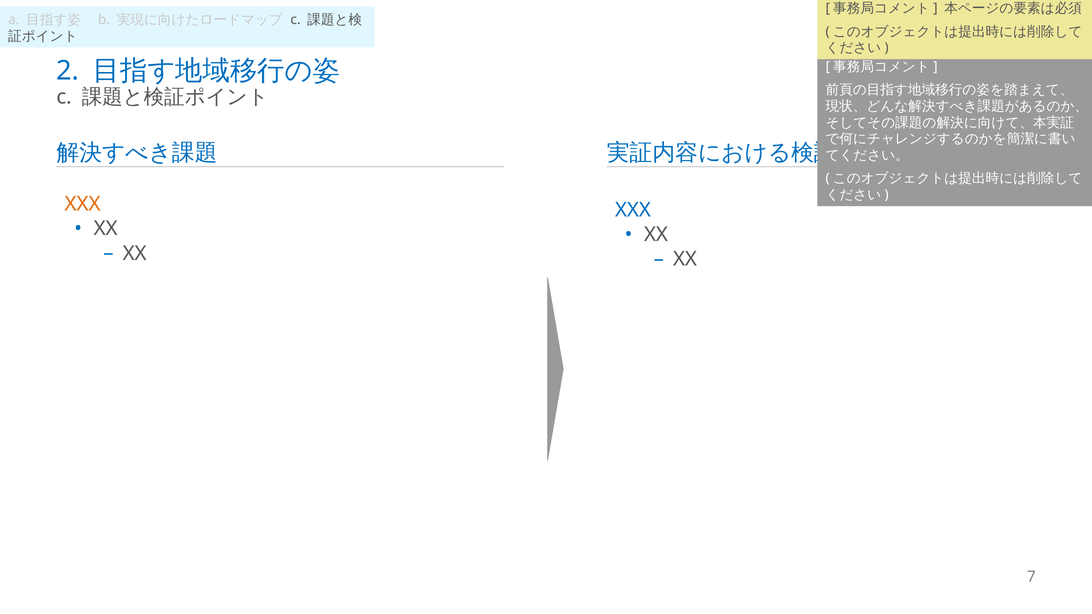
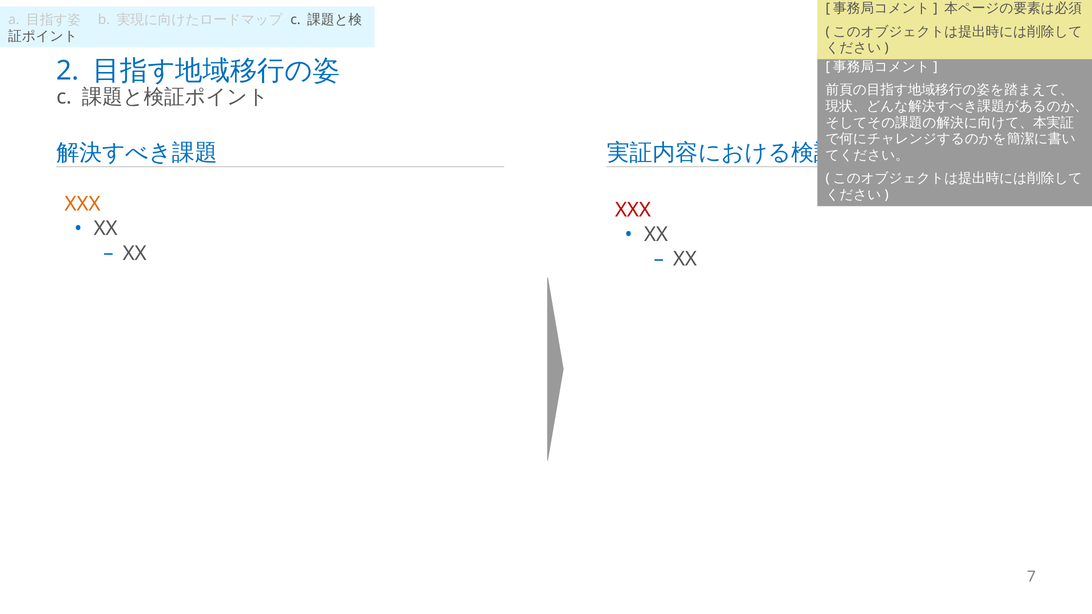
XXX colour: blue -> red (633, 210)
